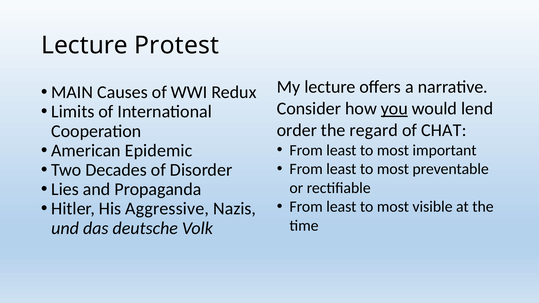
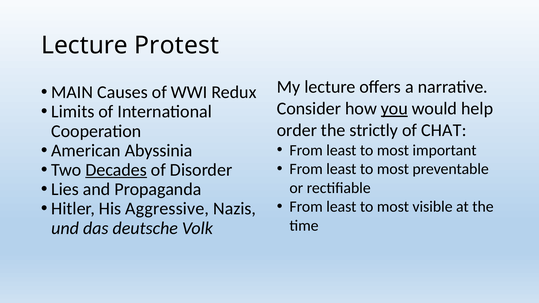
lend: lend -> help (477, 109)
regard: regard -> strictly (374, 130)
Epidemic: Epidemic -> Abyssinia (159, 151)
Decades underline: none -> present (116, 170)
